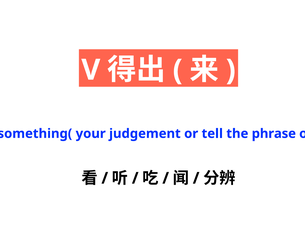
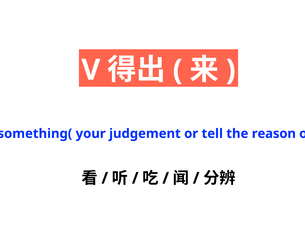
phrase: phrase -> reason (274, 133)
